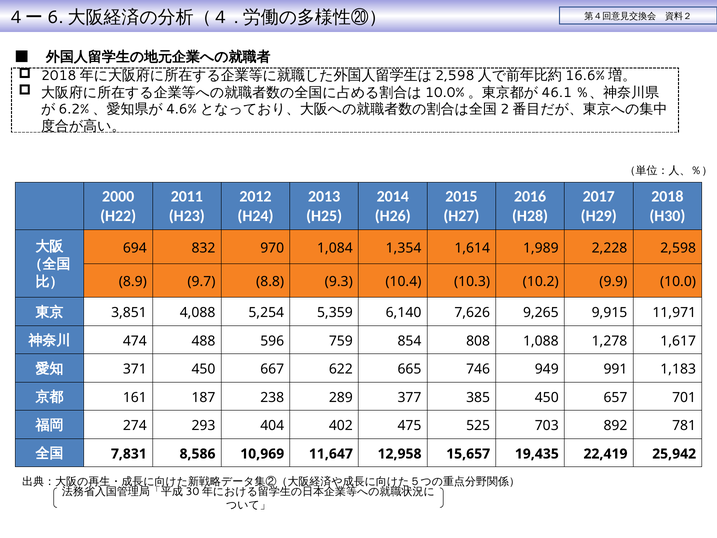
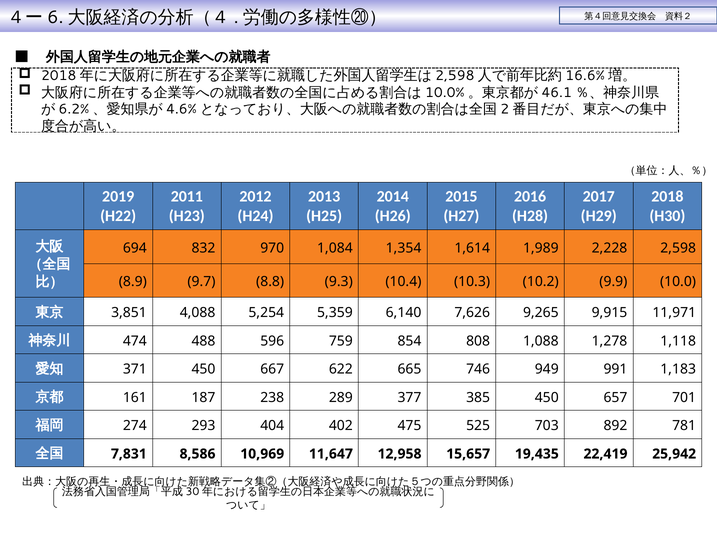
2000: 2000 -> 2019 (118, 197)
1,617: 1,617 -> 1,118 (678, 341)
